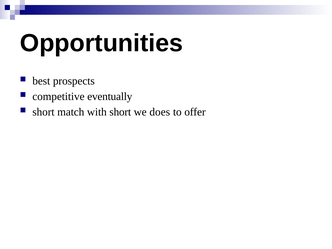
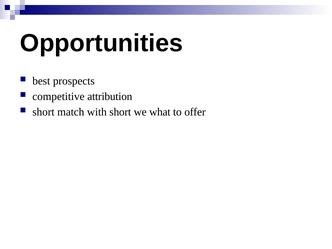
eventually: eventually -> attribution (110, 96)
does: does -> what (160, 112)
